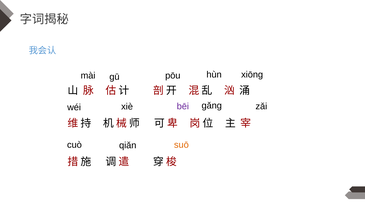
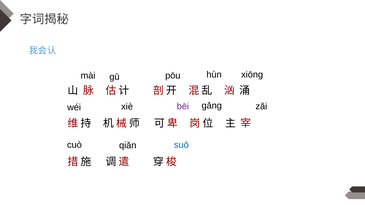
suō colour: orange -> blue (181, 145)
